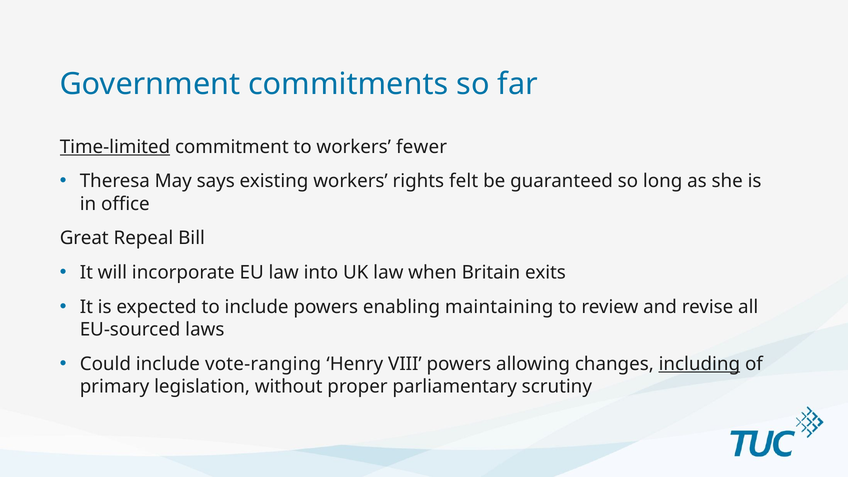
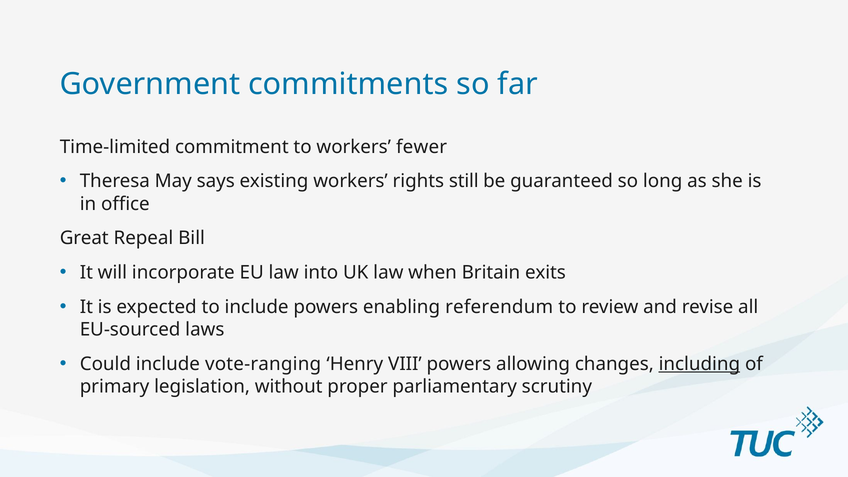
Time-limited underline: present -> none (115, 147)
felt: felt -> still (464, 181)
maintaining: maintaining -> referendum (499, 307)
